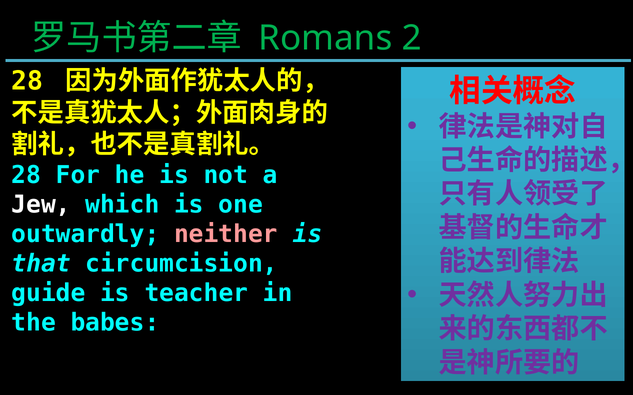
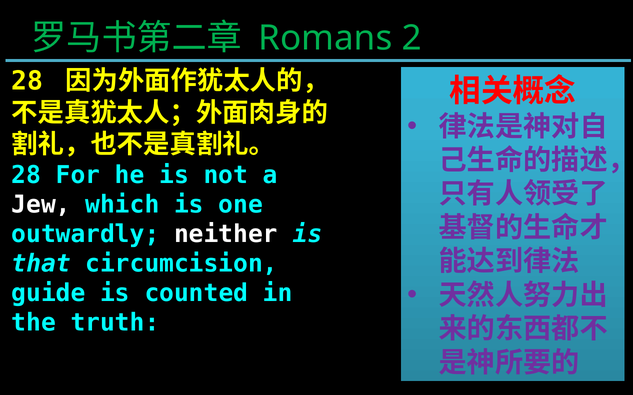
neither colour: pink -> white (226, 234)
teacher: teacher -> counted (196, 293)
babes: babes -> truth (115, 323)
